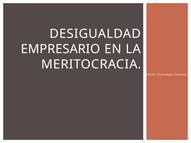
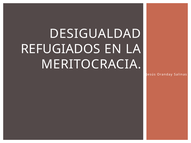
EMPRESARIO: EMPRESARIO -> REFUGIADOS (60, 49)
